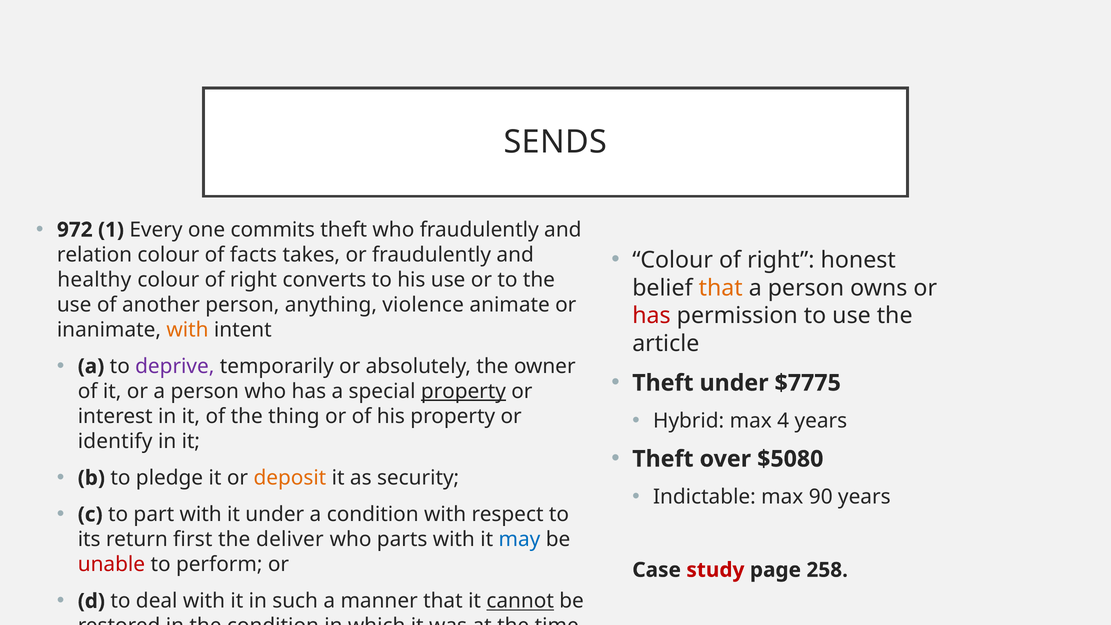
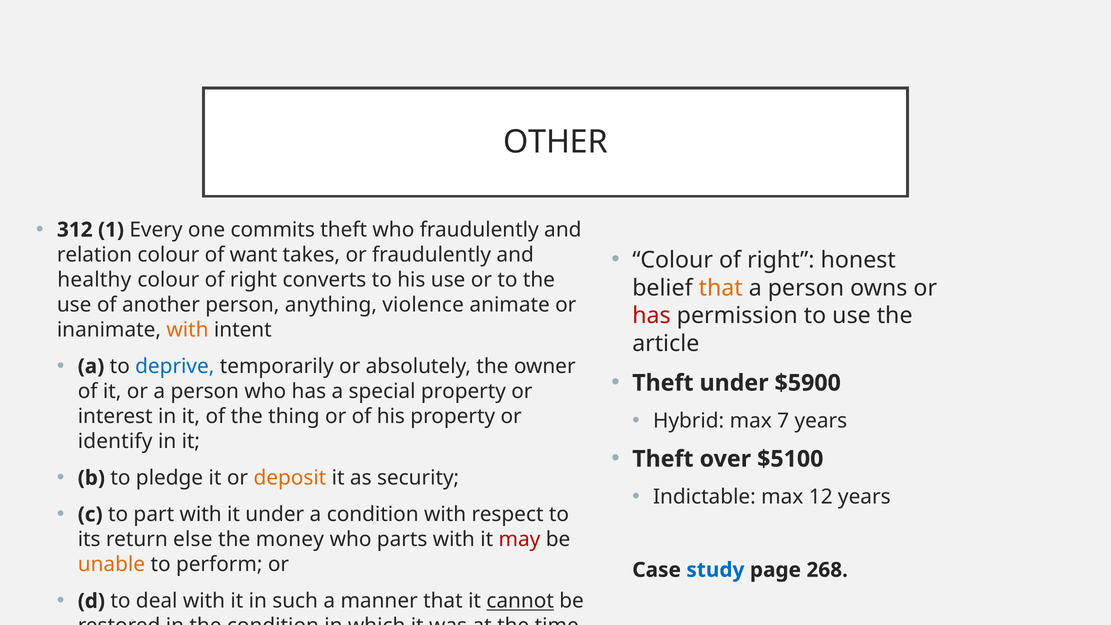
SENDS: SENDS -> OTHER (556, 142)
972: 972 -> 312 (75, 230)
facts: facts -> want (254, 255)
deprive colour: purple -> blue (175, 366)
$7775: $7775 -> $5900 (808, 383)
property underline: present -> none (463, 391)
4: 4 -> 7 (783, 421)
$5080: $5080 -> $5100 (790, 459)
90: 90 -> 12 (821, 497)
first: first -> else (193, 539)
deliver: deliver -> money (290, 539)
may colour: blue -> red (519, 539)
unable colour: red -> orange (111, 564)
study colour: red -> blue (715, 570)
258: 258 -> 268 (827, 570)
